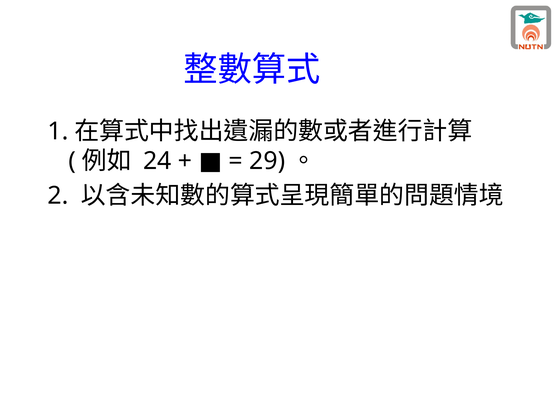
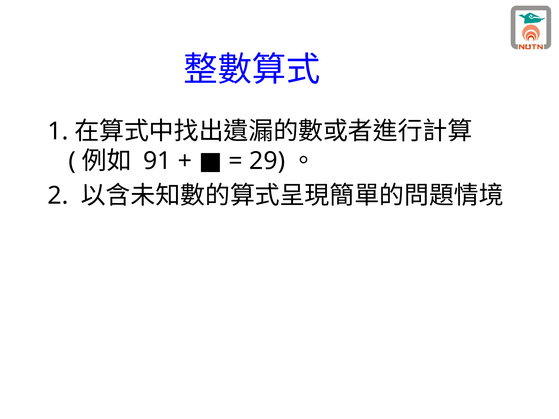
24: 24 -> 91 (157, 161)
